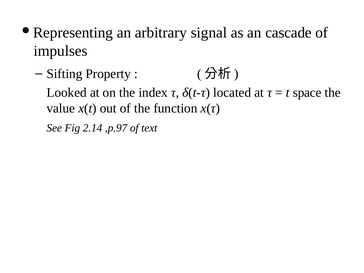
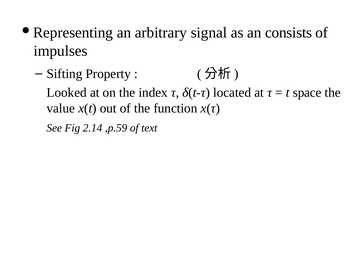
cascade: cascade -> consists (289, 33)
,p.97: ,p.97 -> ,p.59 (116, 128)
